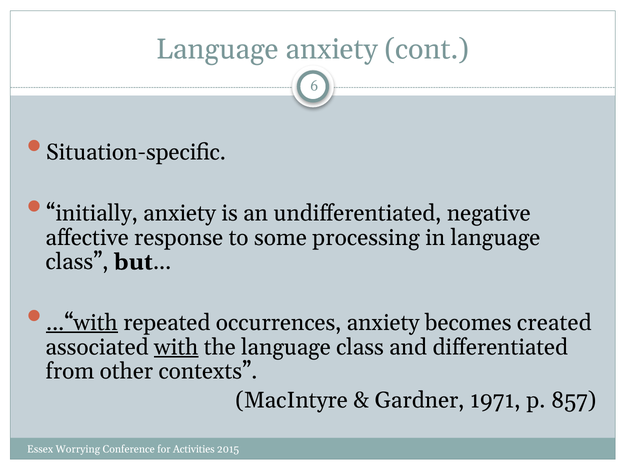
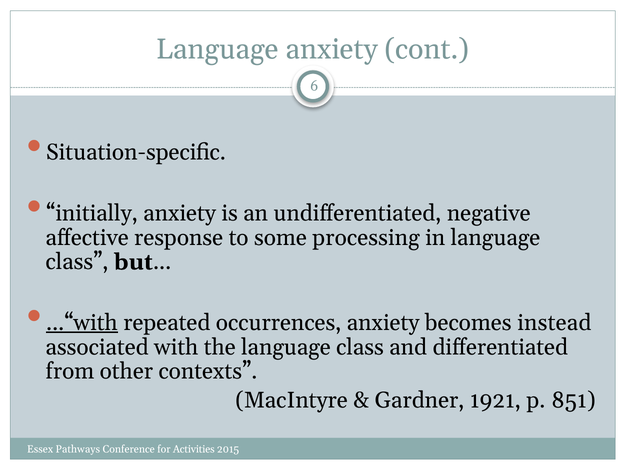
created: created -> instead (554, 322)
with underline: present -> none (176, 347)
1971: 1971 -> 1921 (495, 400)
857: 857 -> 851 (573, 400)
Worrying: Worrying -> Pathways (78, 449)
